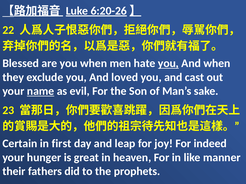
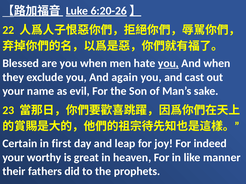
loved: loved -> again (125, 77)
name underline: present -> none (41, 91)
hunger: hunger -> worthy (44, 158)
